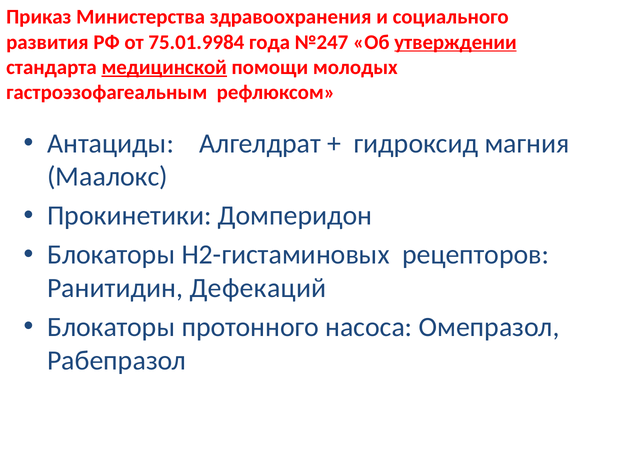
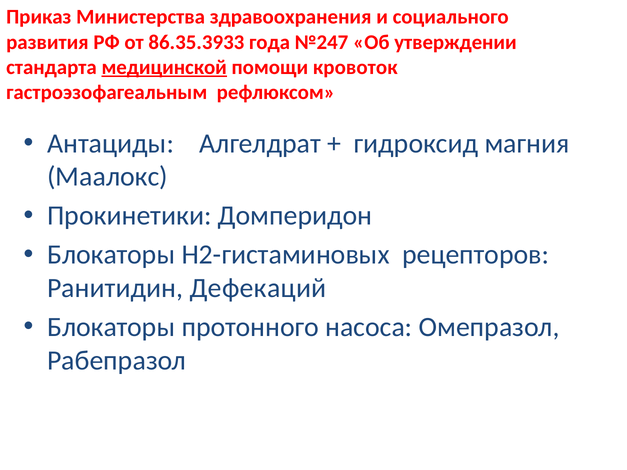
75.01.9984: 75.01.9984 -> 86.35.3933 (196, 42)
утверждении underline: present -> none (455, 42)
молодых: молодых -> кровоток (355, 67)
